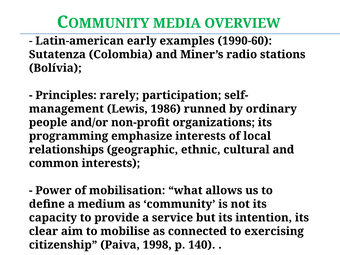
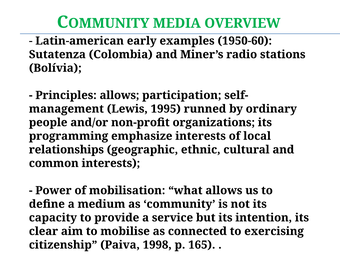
1990-60: 1990-60 -> 1950-60 (245, 41)
Principles rarely: rarely -> allows (119, 95)
1986: 1986 -> 1995 (166, 109)
140: 140 -> 165 (202, 245)
